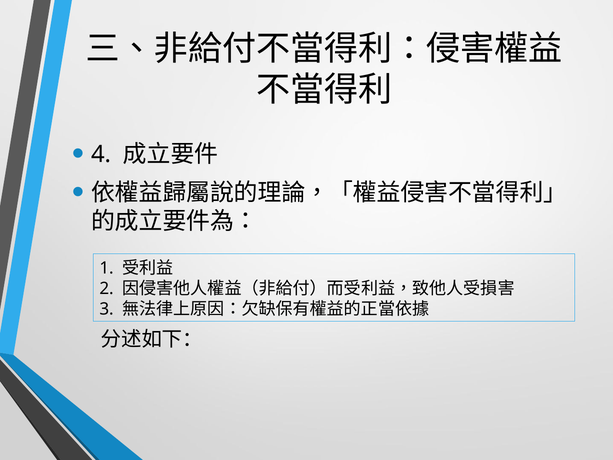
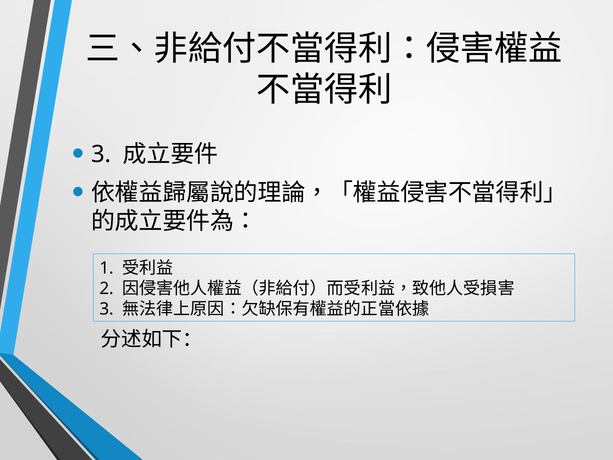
4: 4 -> 3 (101, 154)
